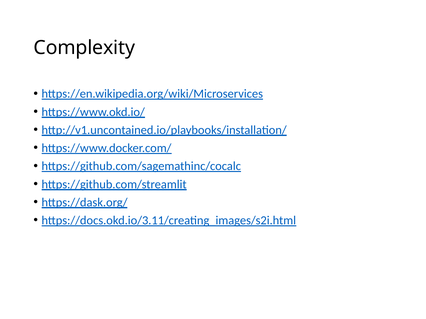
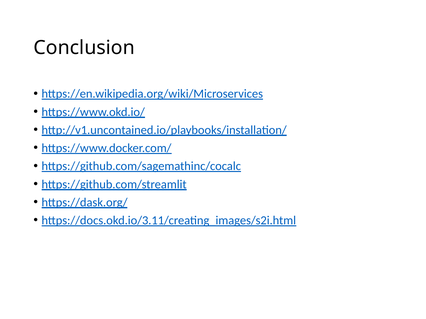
Complexity: Complexity -> Conclusion (84, 48)
